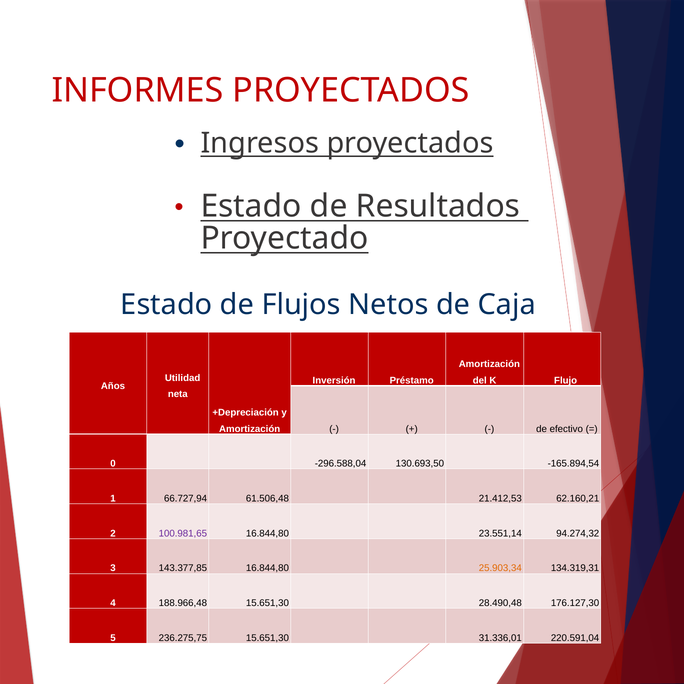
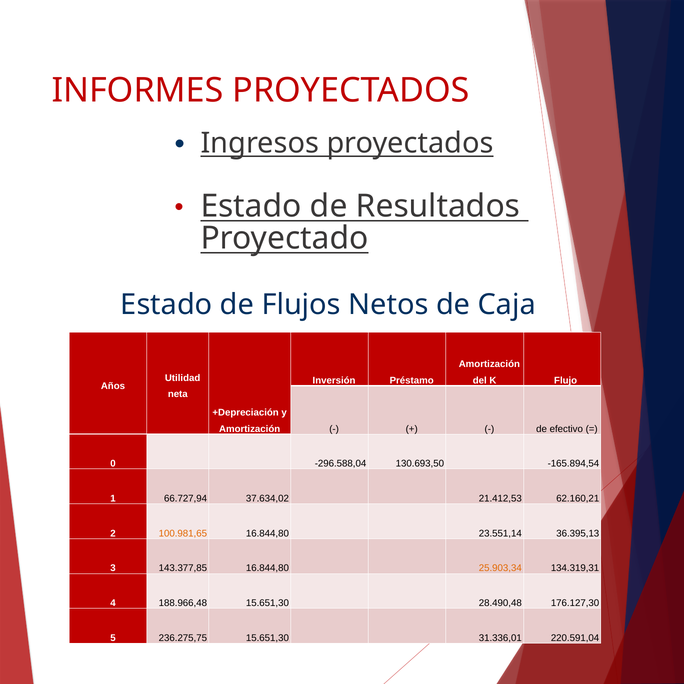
61.506,48: 61.506,48 -> 37.634,02 (267, 499)
100.981,65 colour: purple -> orange (183, 533)
94.274,32: 94.274,32 -> 36.395,13 (578, 533)
